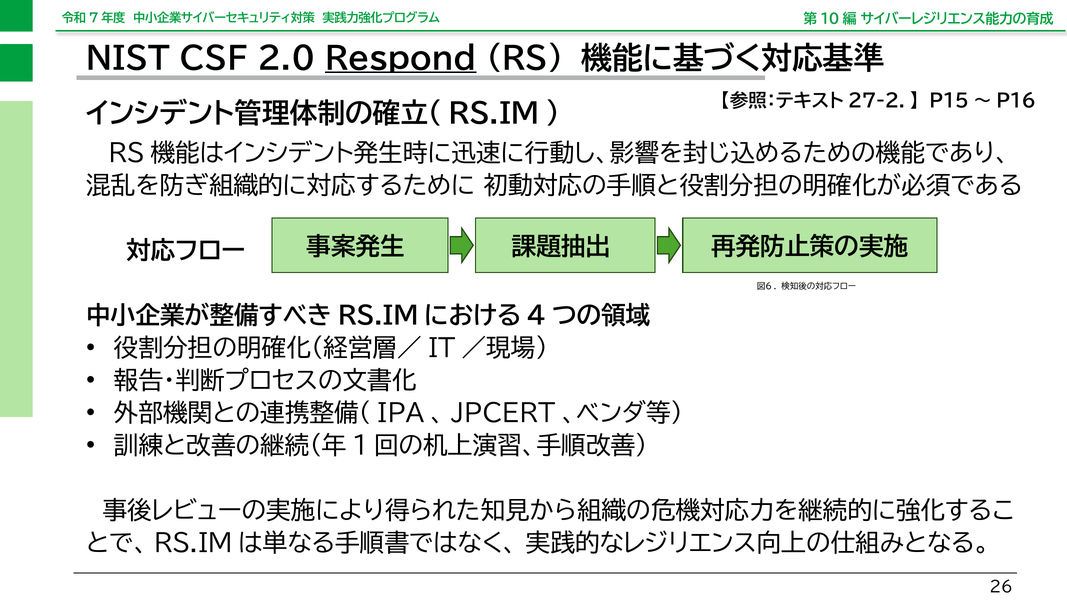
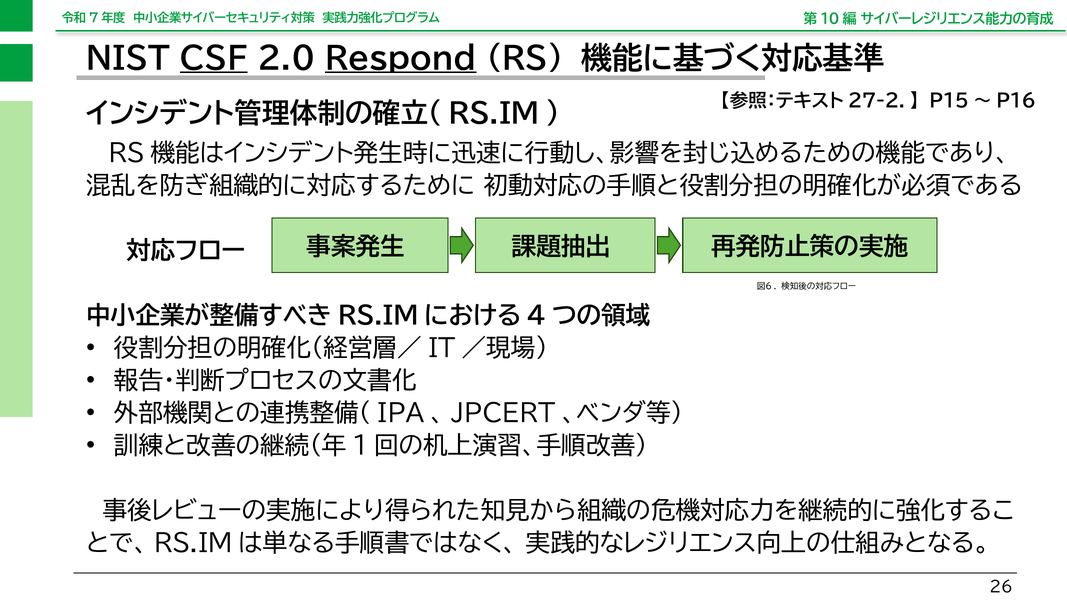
CSF underline: none -> present (214, 59)
